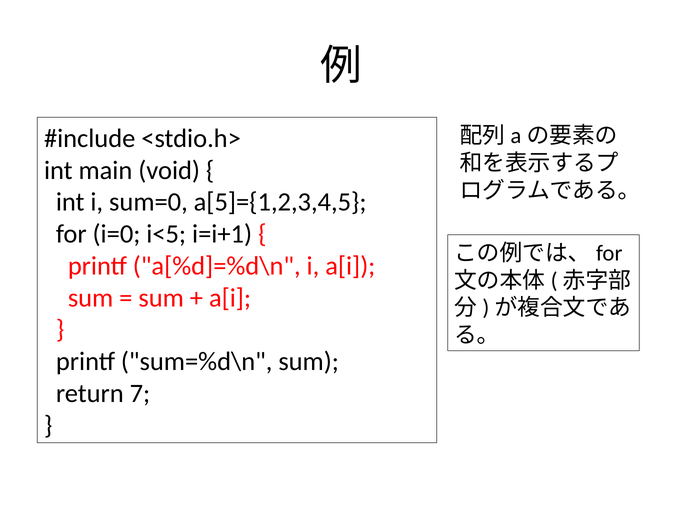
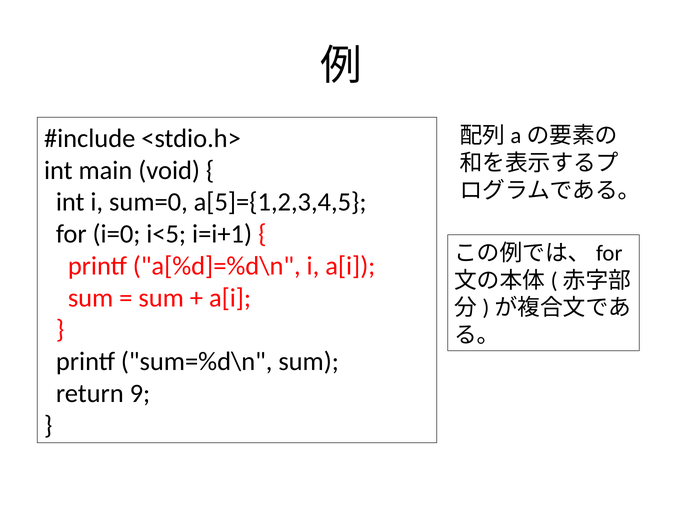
7: 7 -> 9 (140, 393)
